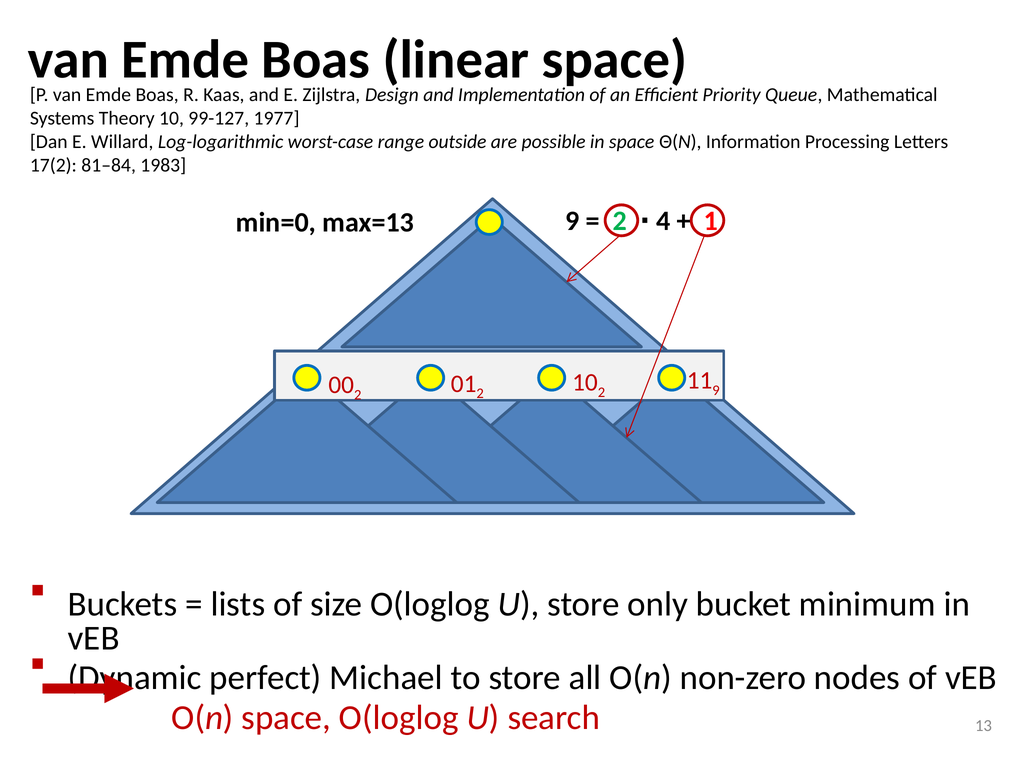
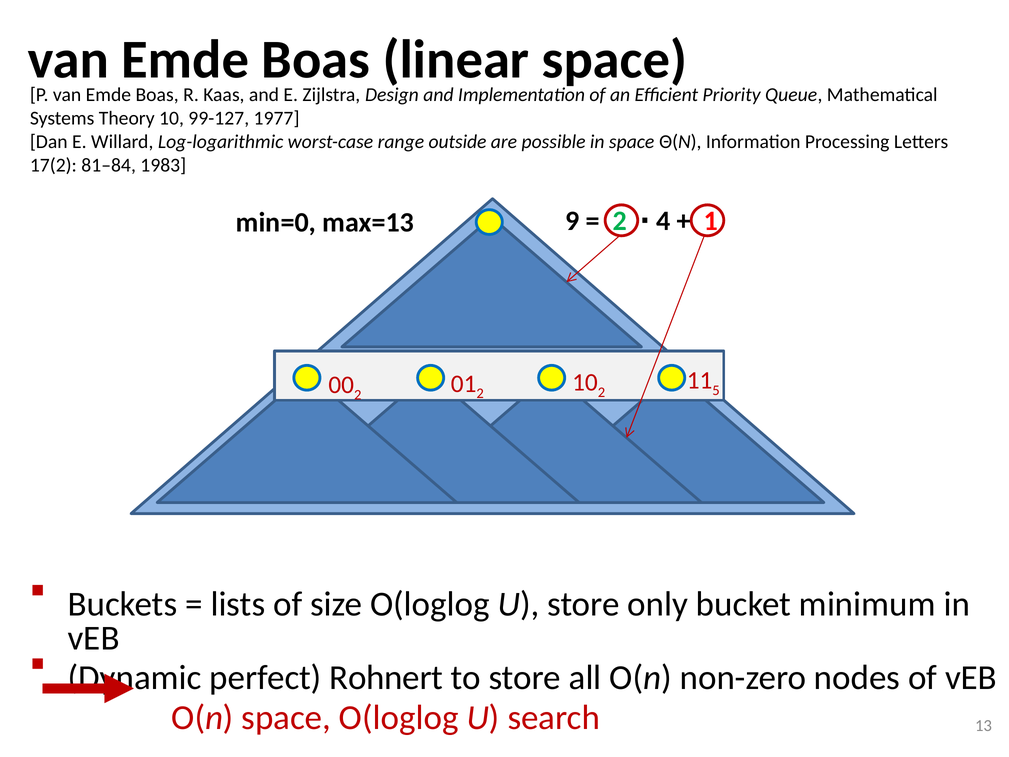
9: 9 -> 5 (716, 390)
Michael: Michael -> Rohnert (386, 678)
